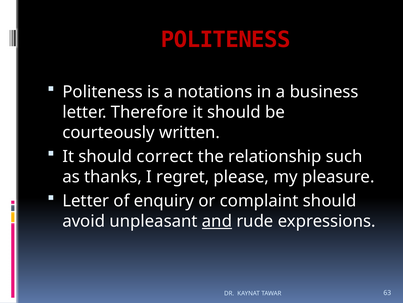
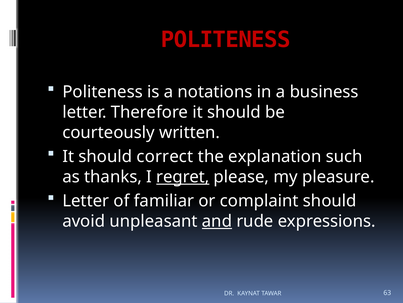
relationship: relationship -> explanation (275, 156)
regret underline: none -> present (183, 176)
enquiry: enquiry -> familiar (164, 200)
